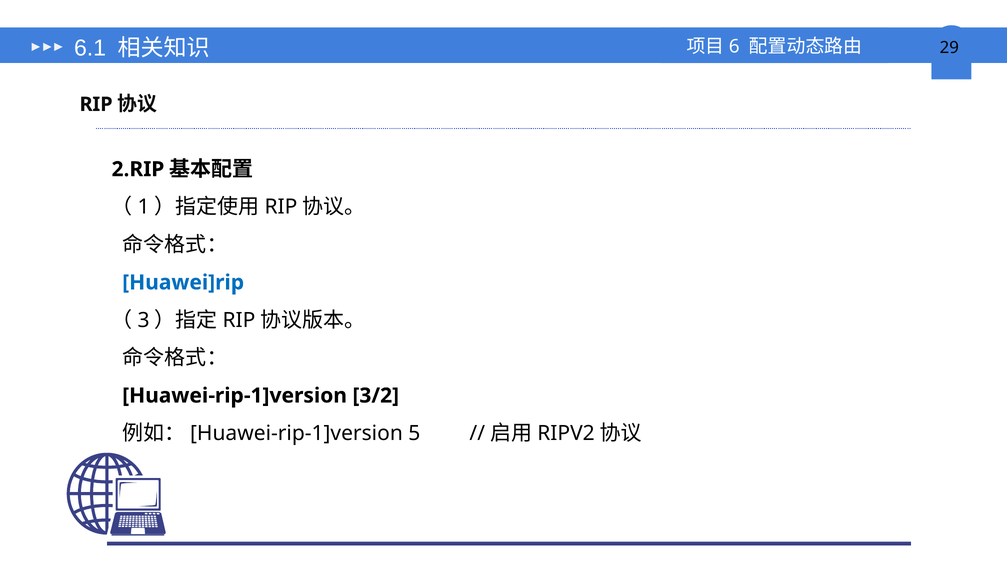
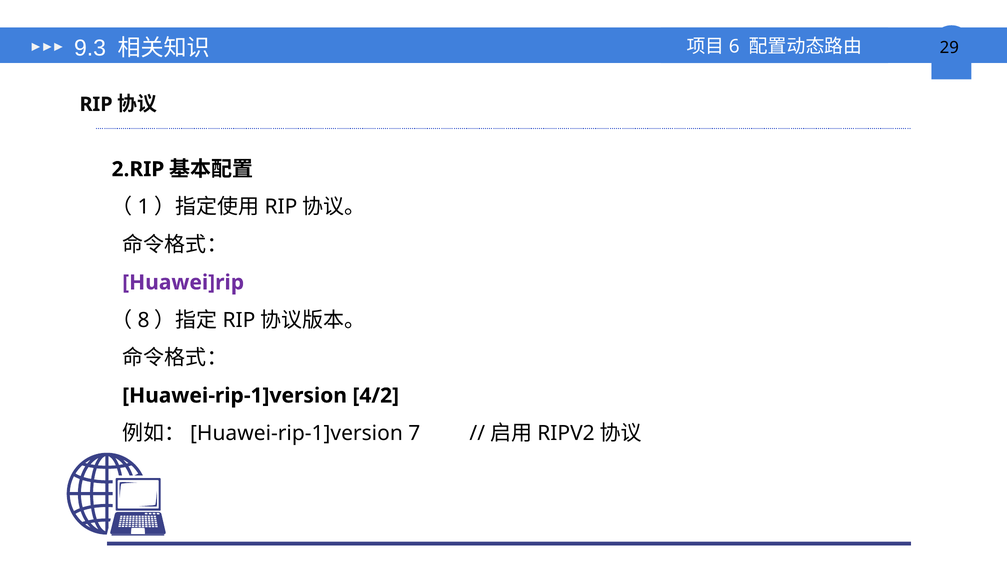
6.1: 6.1 -> 9.3 (90, 48)
Huawei]rip colour: blue -> purple (183, 283)
3: 3 -> 8 (144, 320)
3/2: 3/2 -> 4/2 (376, 396)
5: 5 -> 7 (414, 434)
